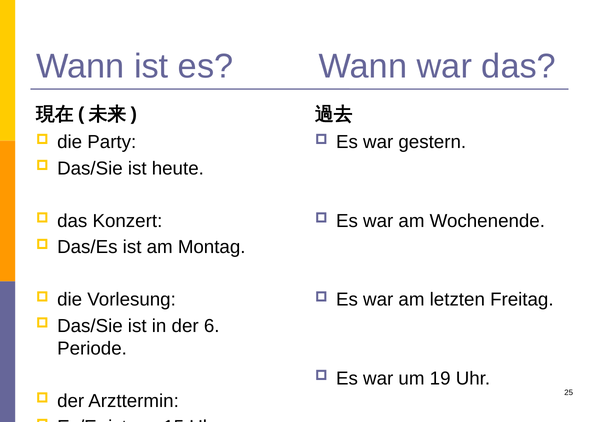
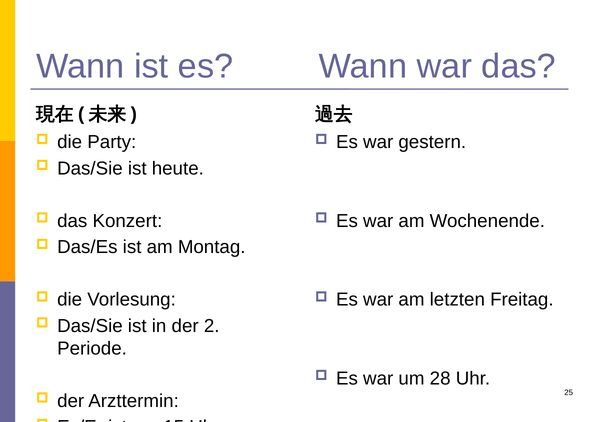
6: 6 -> 2 (212, 326)
19: 19 -> 28 (440, 378)
